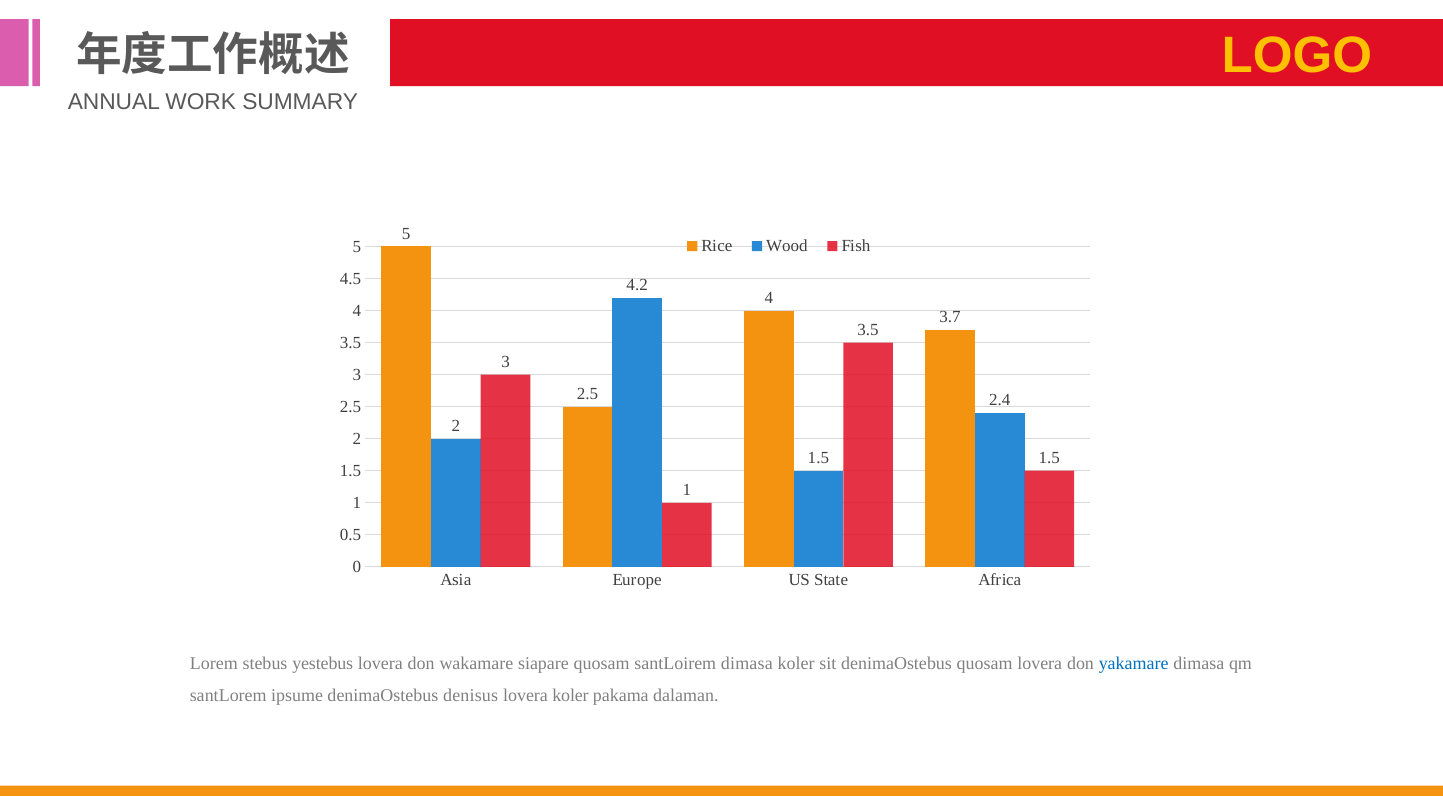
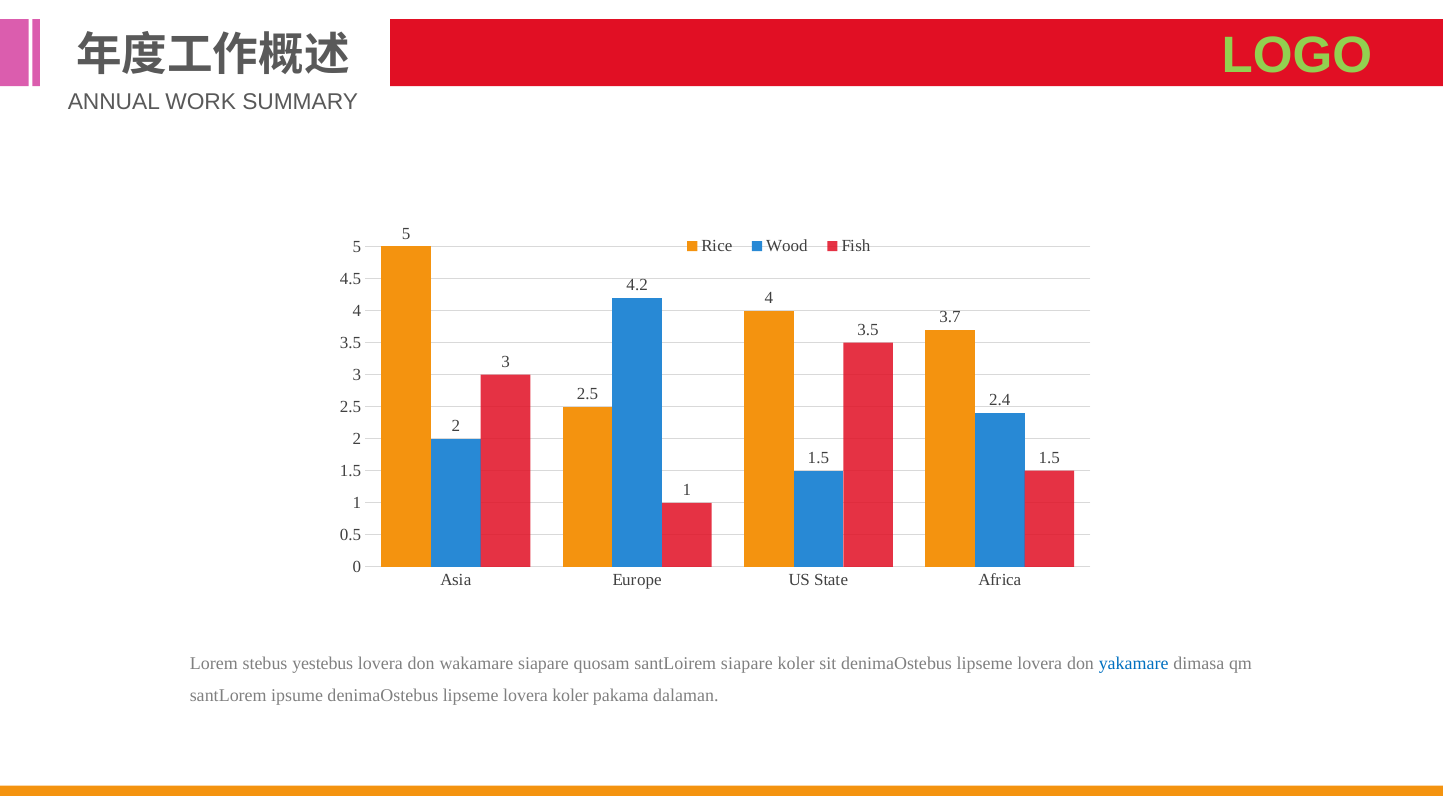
LOGO colour: yellow -> light green (1297, 56)
santLoirem dimasa: dimasa -> siapare (747, 663)
sit denimaOstebus quosam: quosam -> lipseme (985, 663)
ipsume denimaOstebus denisus: denisus -> lipseme (471, 695)
